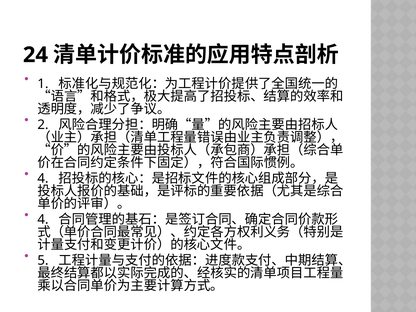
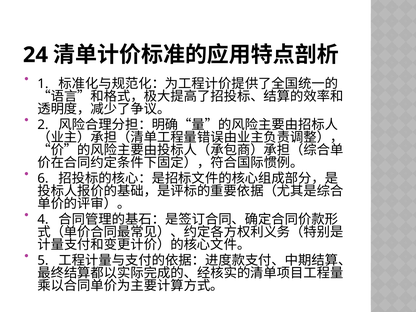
4: 4 -> 6 (43, 178)
